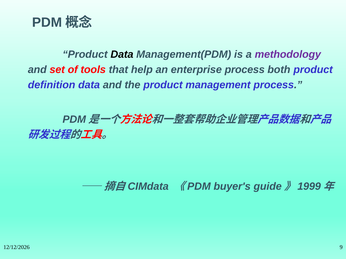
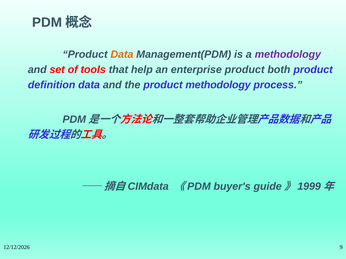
Data colour: black -> orange (122, 55)
enterprise process: process -> product (245, 70)
product management: management -> methodology (218, 85)
